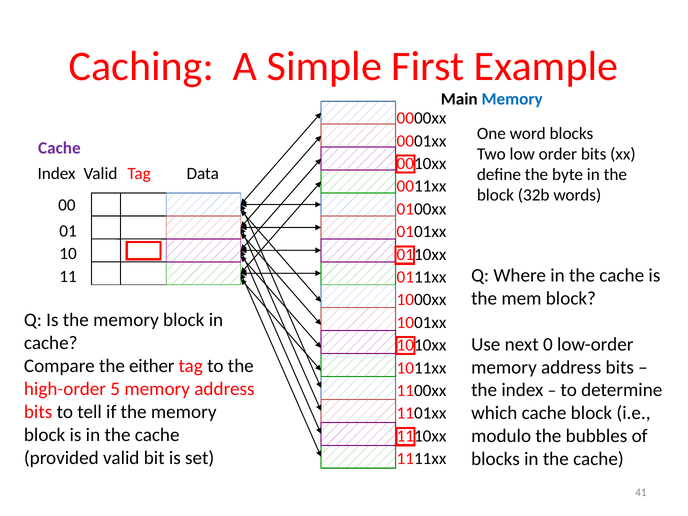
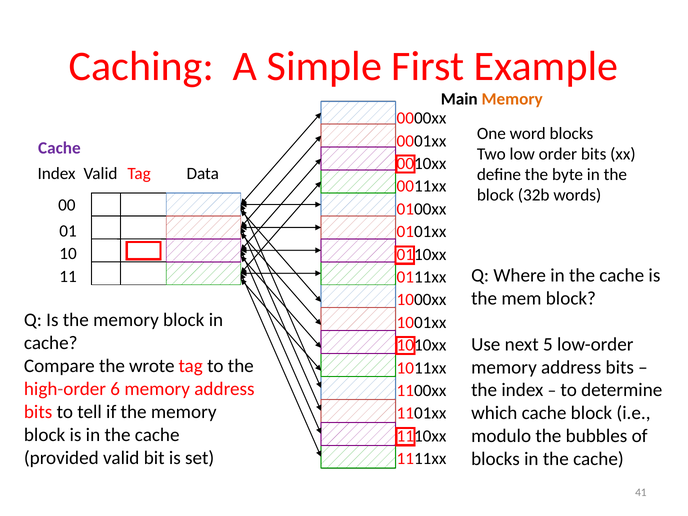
Memory colour: blue -> orange (512, 99)
0: 0 -> 5 (548, 344)
either: either -> wrote (152, 366)
5: 5 -> 6 (115, 389)
